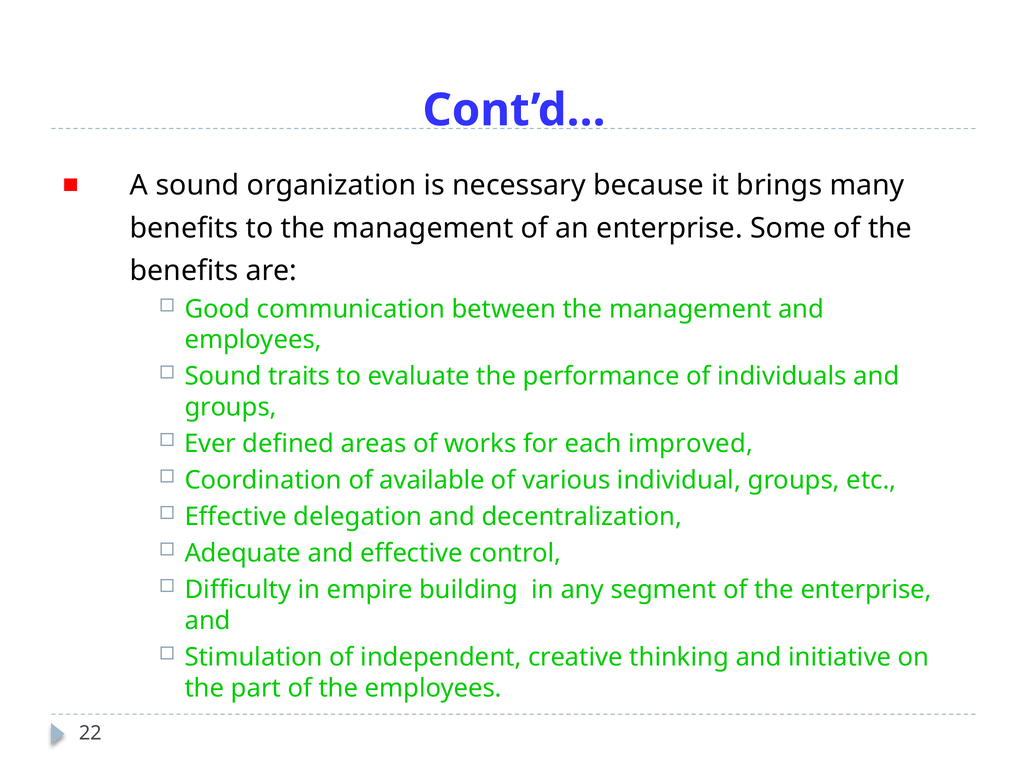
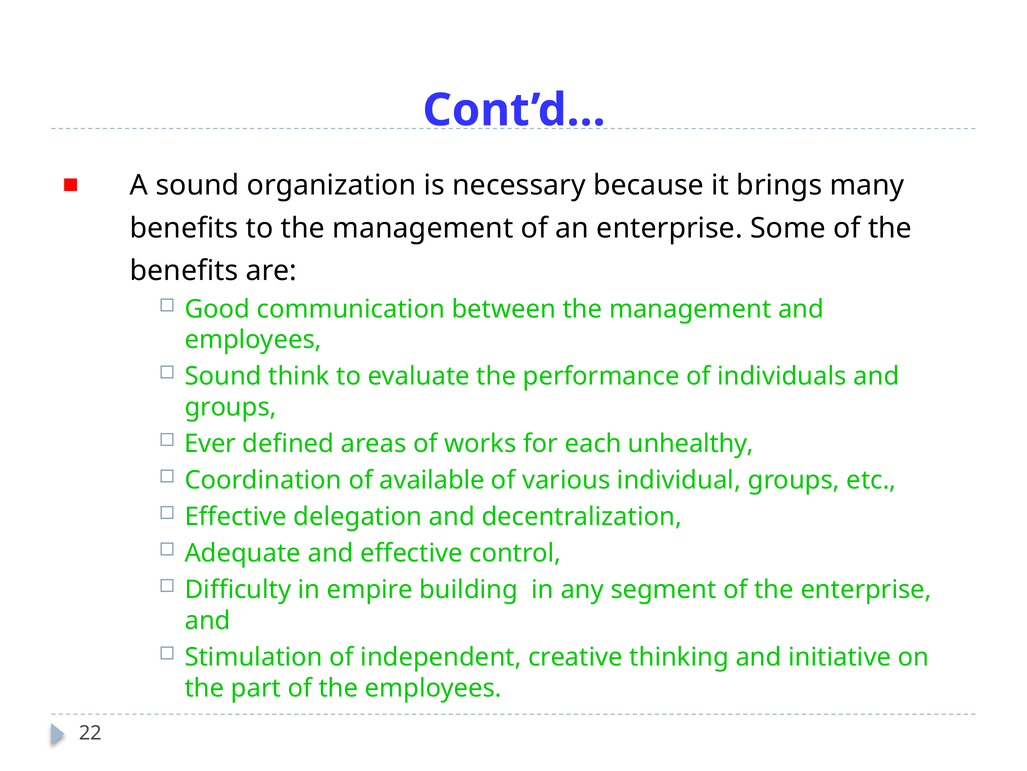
traits: traits -> think (299, 376)
improved: improved -> unhealthy (691, 443)
